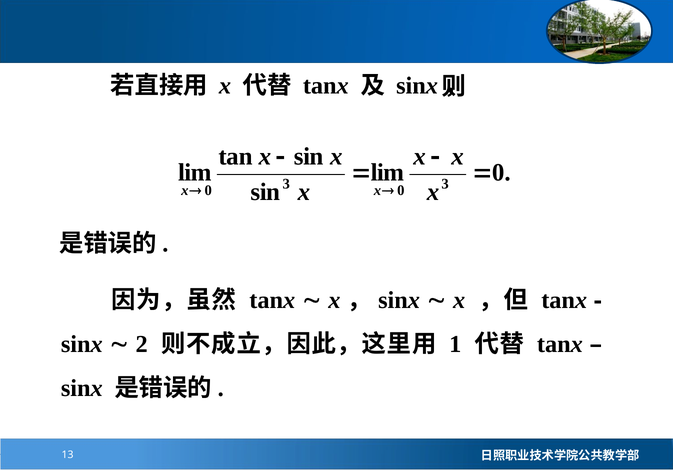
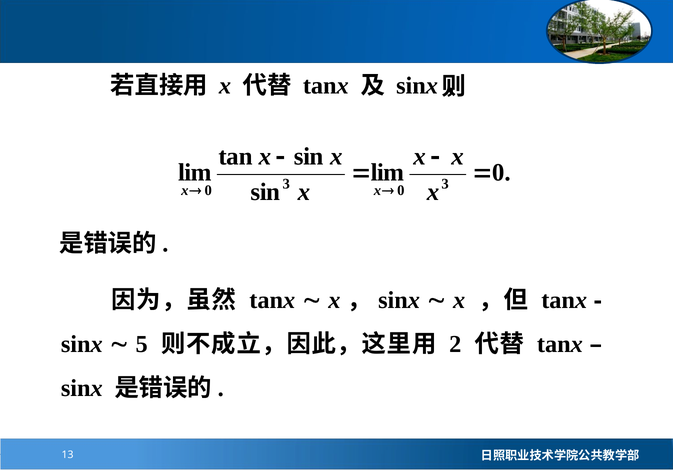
2: 2 -> 5 (142, 344)
1: 1 -> 2 (455, 344)
